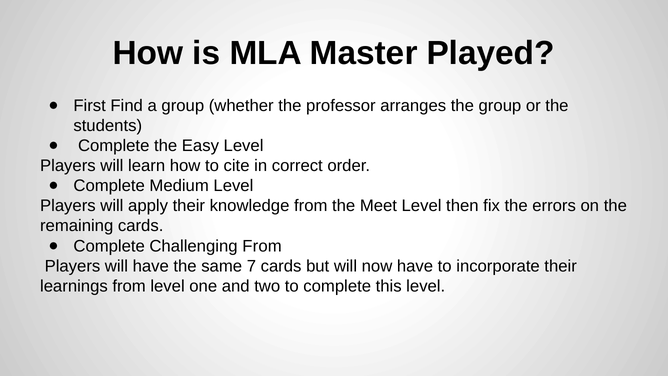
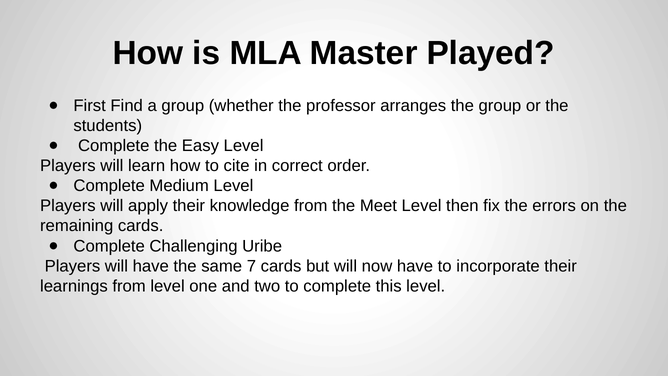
Challenging From: From -> Uribe (262, 246)
